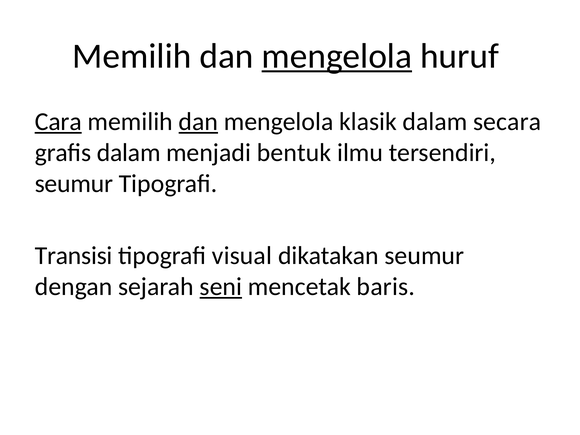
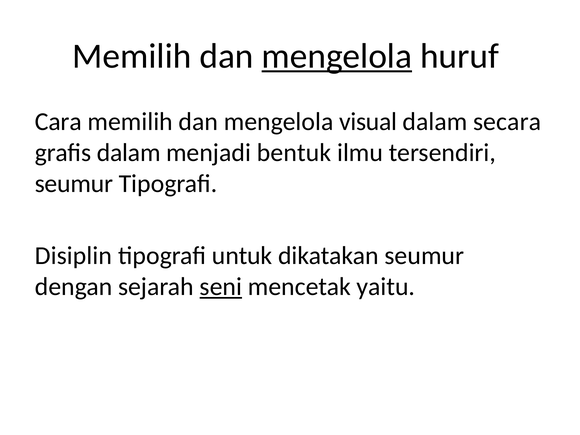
Cara underline: present -> none (58, 122)
dan underline: present -> none (198, 122)
klasik: klasik -> visual (368, 122)
Transisi: Transisi -> Disiplin (73, 256)
visual: visual -> untuk (242, 256)
baris: baris -> yaitu (386, 287)
